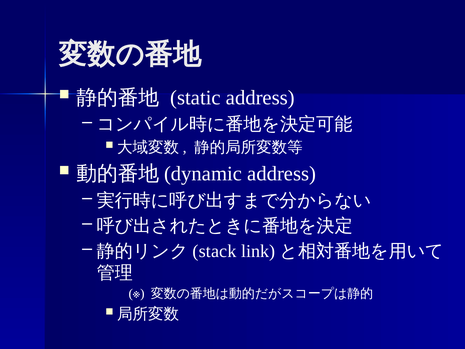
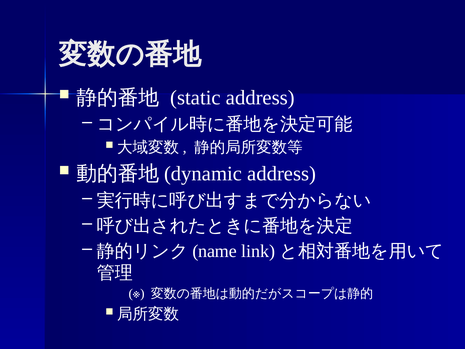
stack: stack -> name (215, 251)
